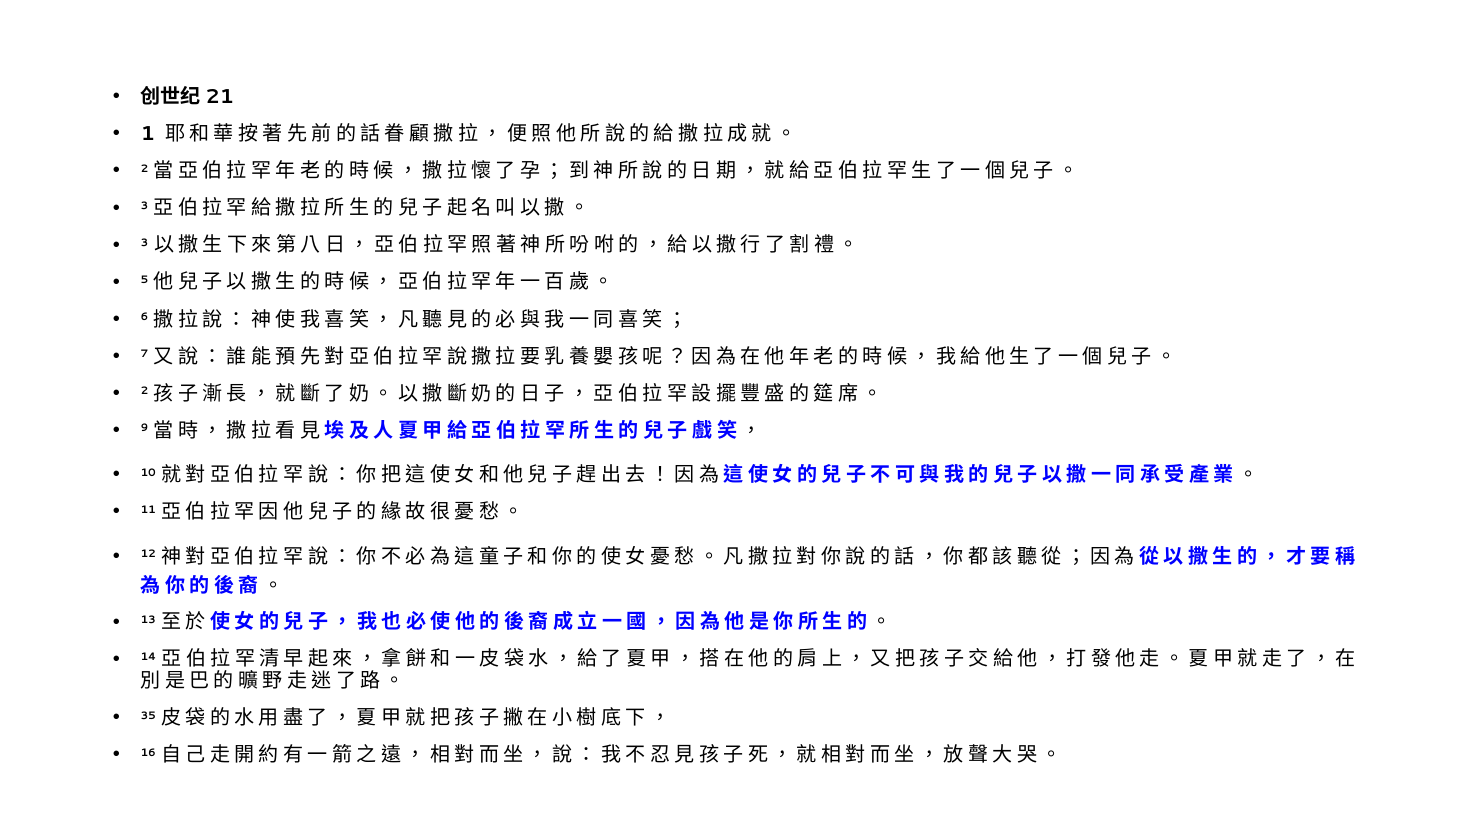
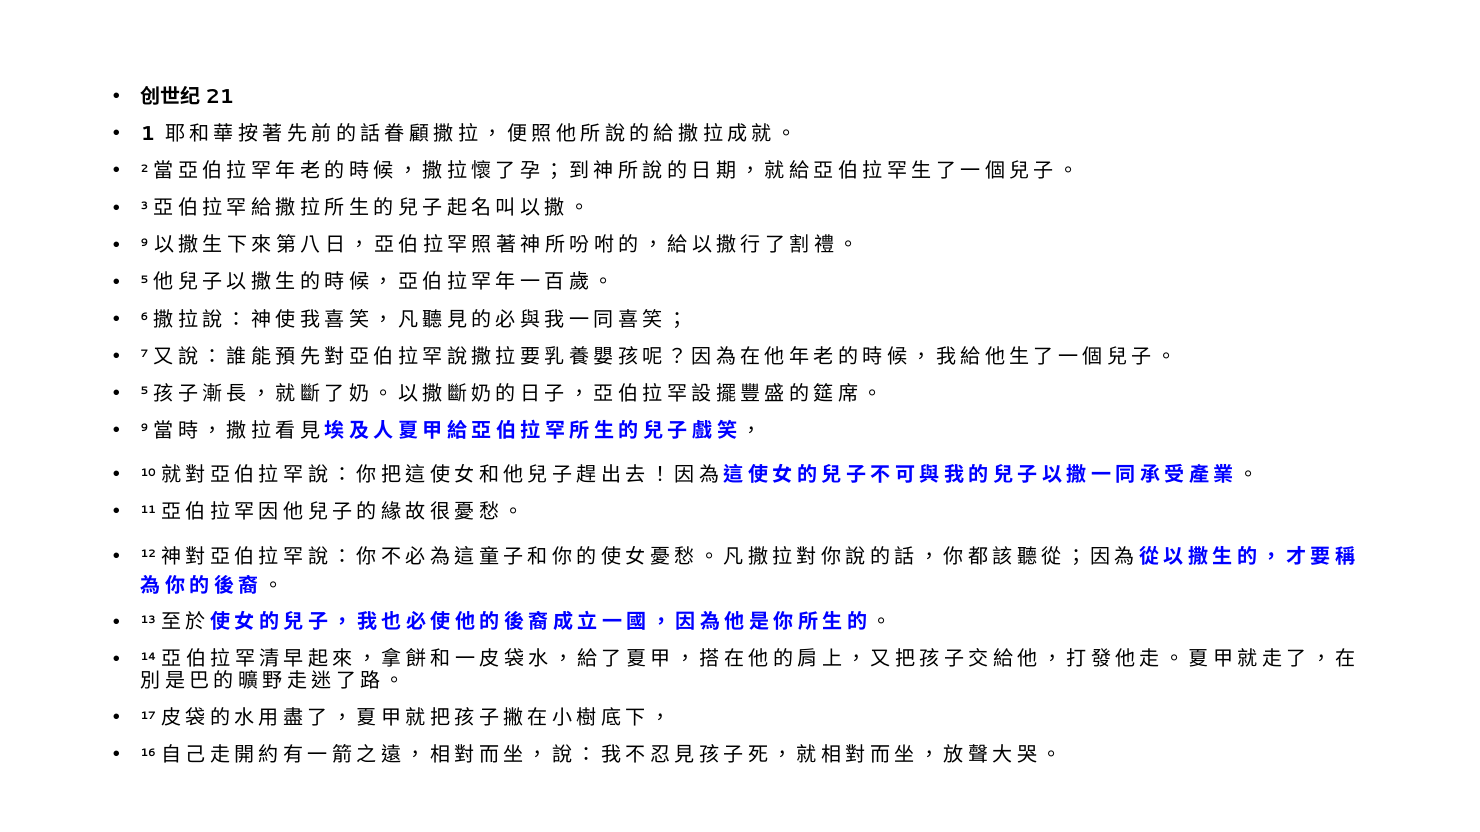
3: 3 -> 9 (145, 243)
2: 2 -> 5 (144, 391)
35: 35 -> 17 (148, 716)
